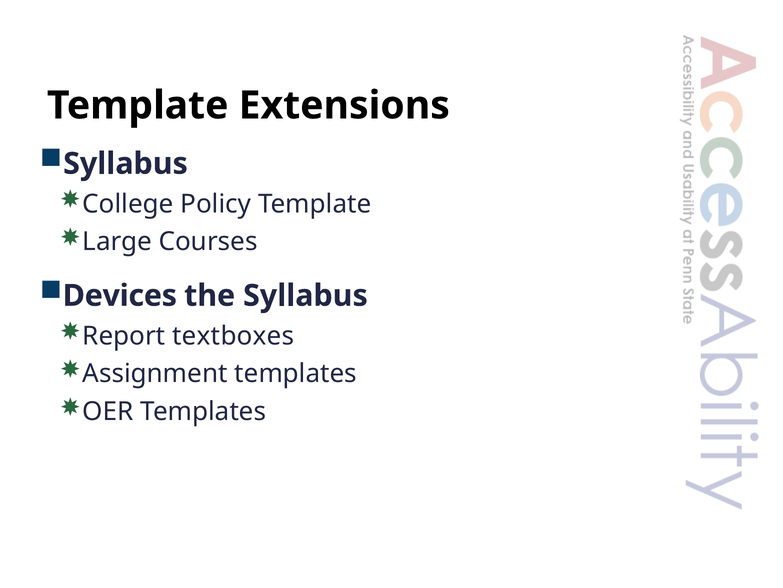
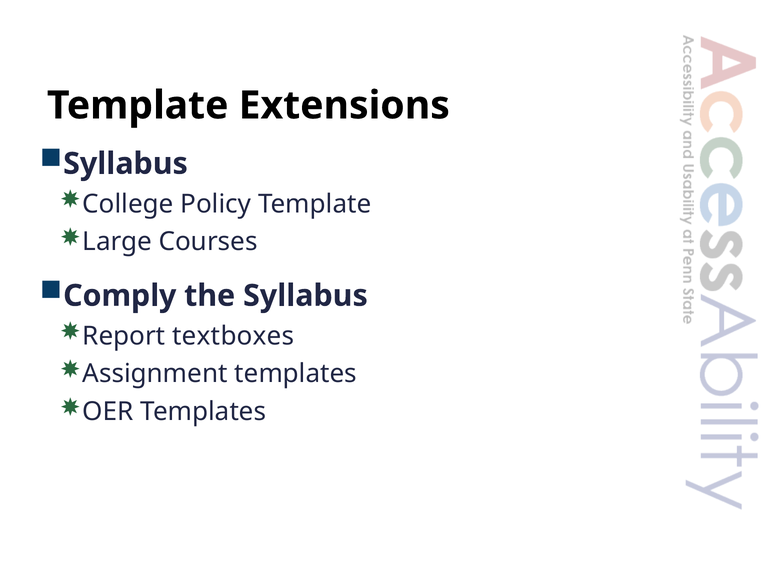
Devices: Devices -> Comply (120, 295)
